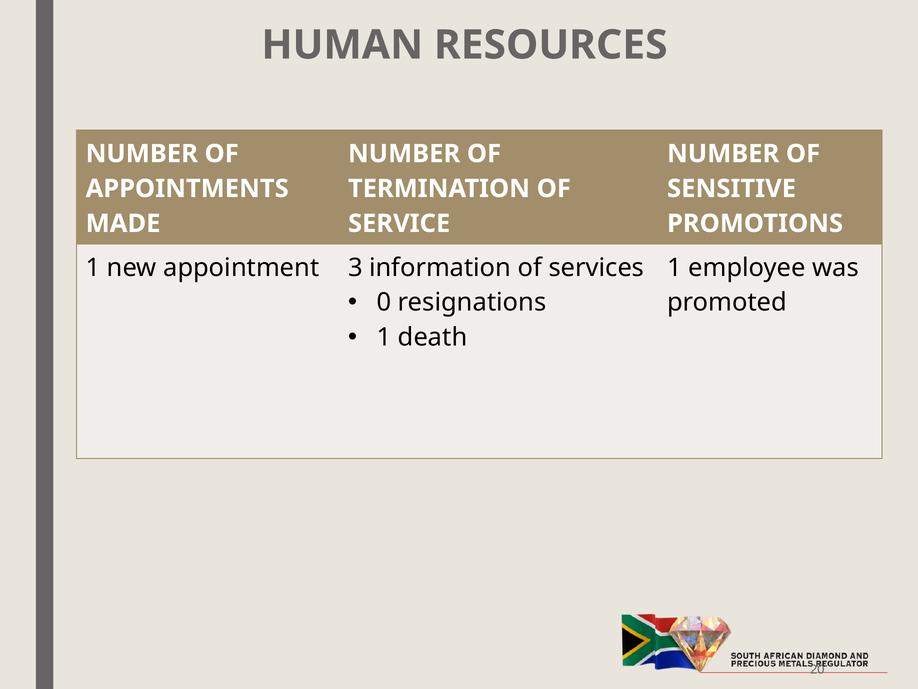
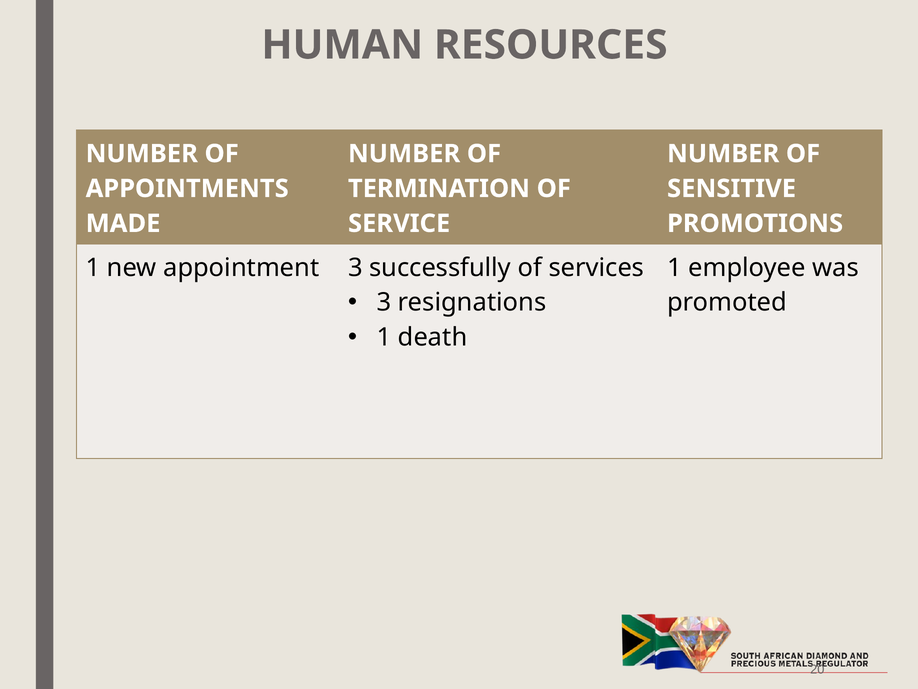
information: information -> successfully (440, 267)
0: 0 -> 3 (384, 302)
